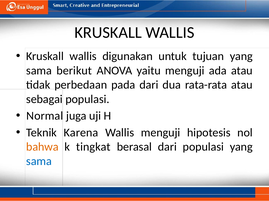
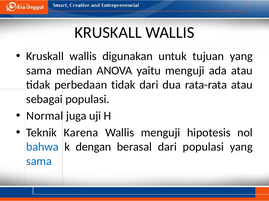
berikut: berikut -> median (74, 71)
perbedaan pada: pada -> tidak (123, 85)
bahwa colour: orange -> blue (42, 147)
tingkat: tingkat -> dengan (93, 147)
